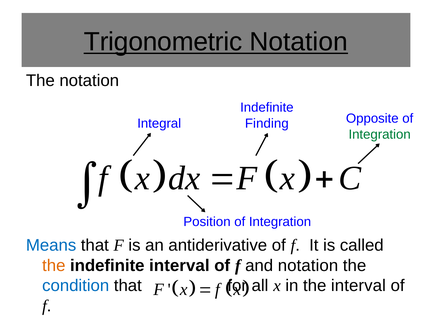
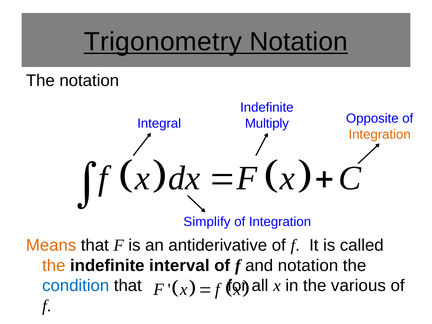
Trigonometric: Trigonometric -> Trigonometry (163, 42)
Finding: Finding -> Multiply (267, 123)
Integration colour: green -> orange (380, 134)
Position: Position -> Simplify (207, 222)
Means colour: blue -> orange (51, 245)
the interval: interval -> various (358, 286)
